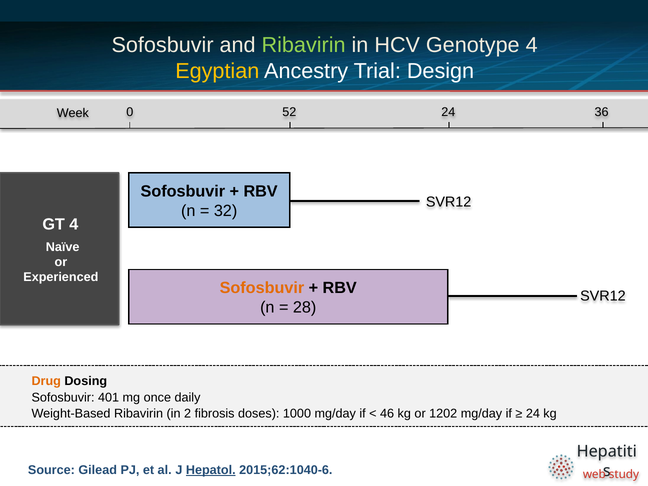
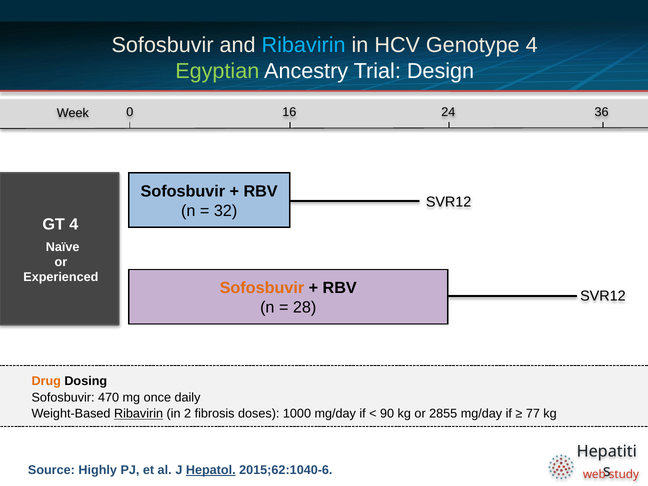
Ribavirin colour: light green -> light blue (304, 45)
Egyptian colour: yellow -> light green (217, 71)
52: 52 -> 16 (289, 112)
401: 401 -> 470 (109, 398)
Ribavirin underline: none -> present (139, 414)
46: 46 -> 90 (387, 414)
1202: 1202 -> 2855 (443, 414)
24: 24 -> 77 (533, 414)
Gilead: Gilead -> Highly (98, 470)
